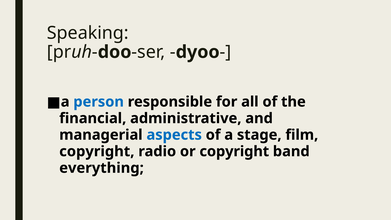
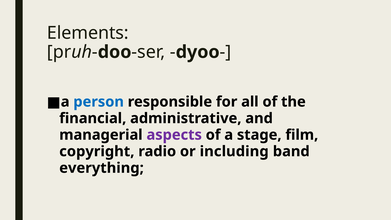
Speaking: Speaking -> Elements (88, 33)
aspects colour: blue -> purple (174, 135)
or copyright: copyright -> including (234, 151)
